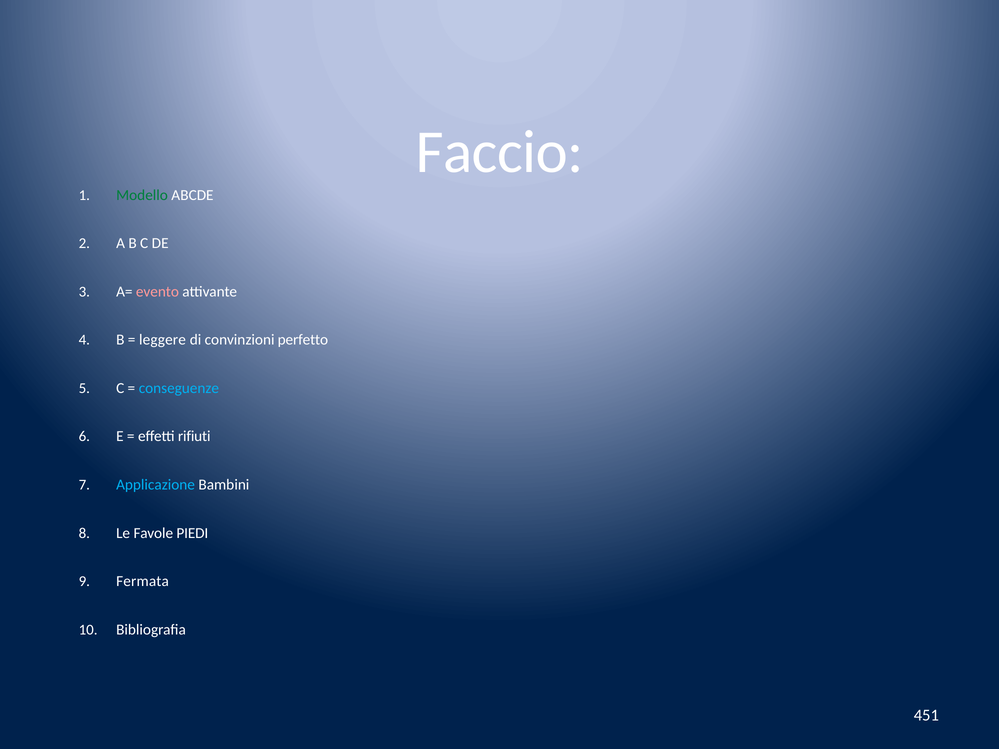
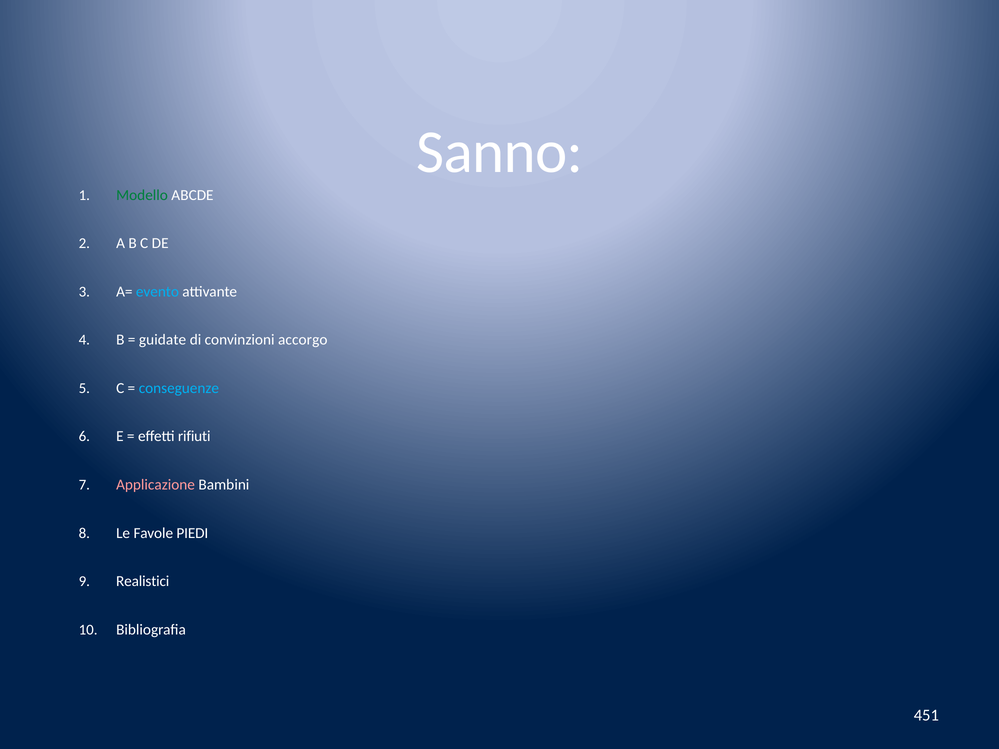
Faccio: Faccio -> Sanno (500, 152)
evento colour: pink -> light blue (157, 292)
leggere: leggere -> guidate (163, 340)
perfetto: perfetto -> accorgo (303, 340)
Applicazione colour: light blue -> pink (156, 485)
Fermata: Fermata -> Realistici (143, 581)
